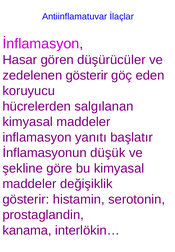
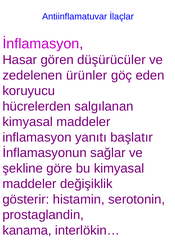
zedelenen gösterir: gösterir -> ürünler (87, 76)
düşük: düşük -> sağlar (108, 153)
